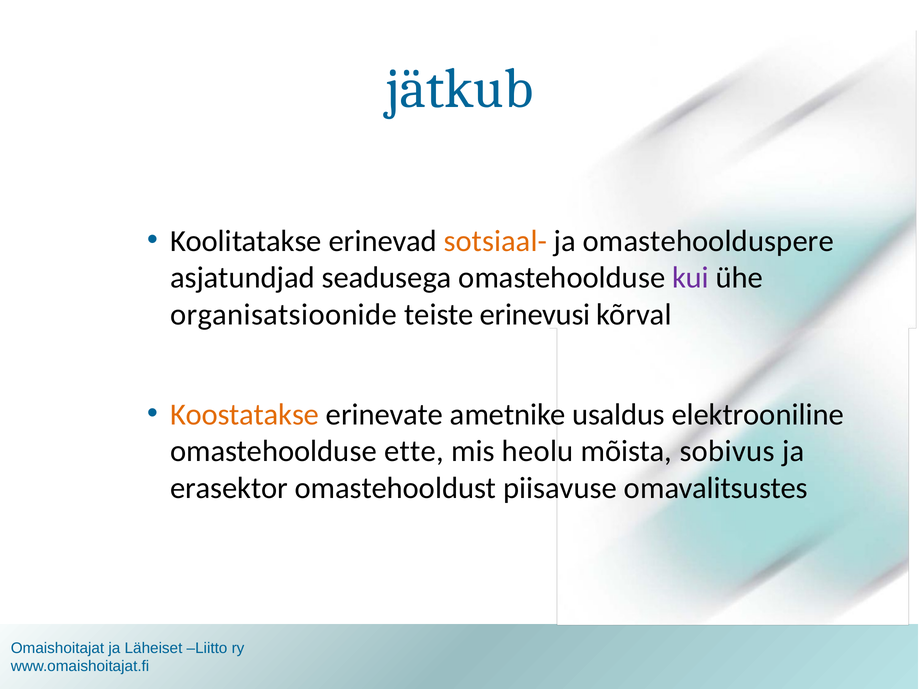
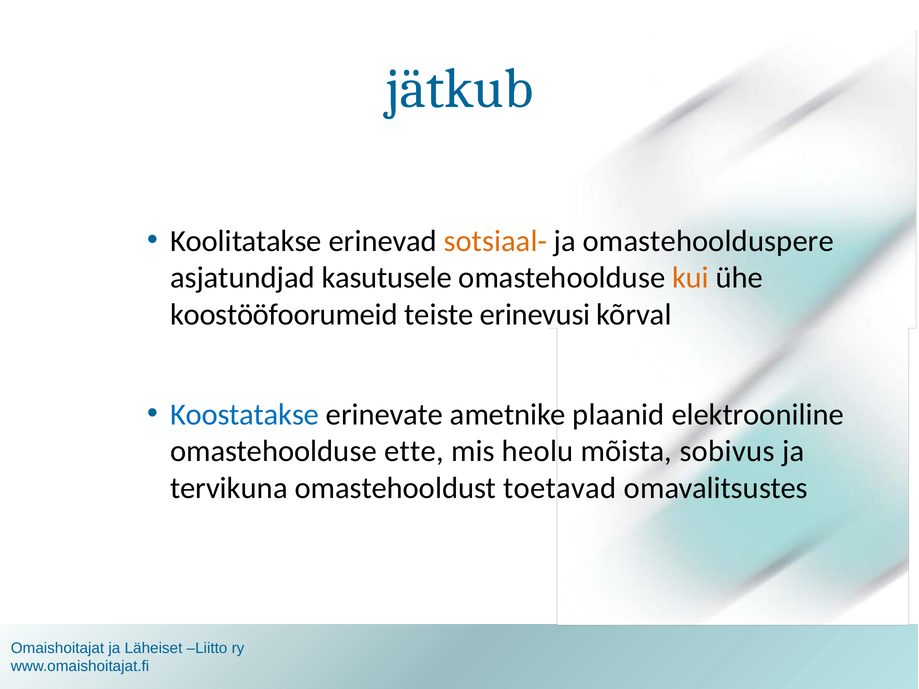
seadusega: seadusega -> kasutusele (387, 278)
kui colour: purple -> orange (691, 278)
organisatsioonide: organisatsioonide -> koostööfoorumeid (284, 315)
Koostatakse colour: orange -> blue (245, 415)
usaldus: usaldus -> plaanid (618, 415)
erasektor: erasektor -> tervikuna (229, 488)
piisavuse: piisavuse -> toetavad (560, 488)
